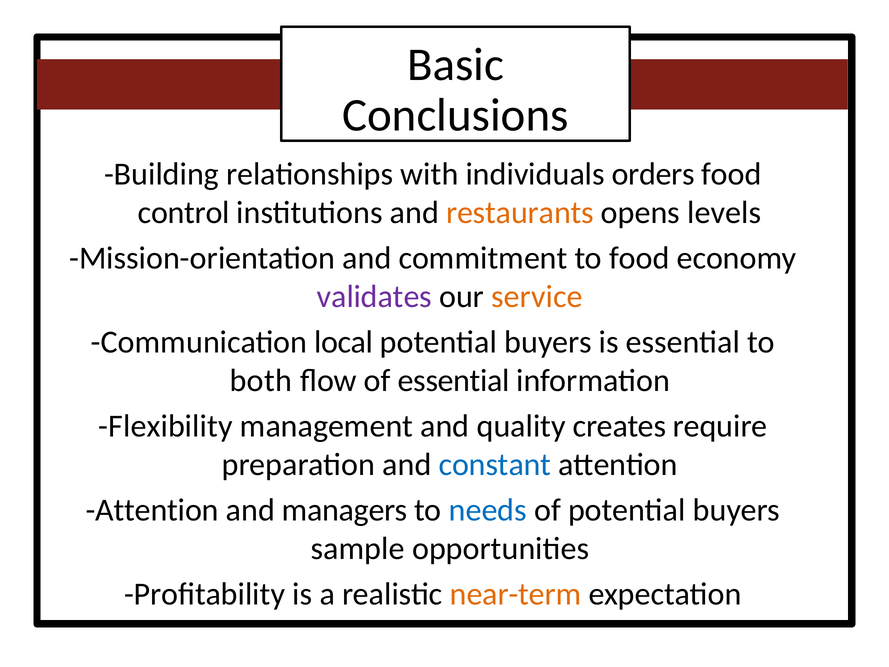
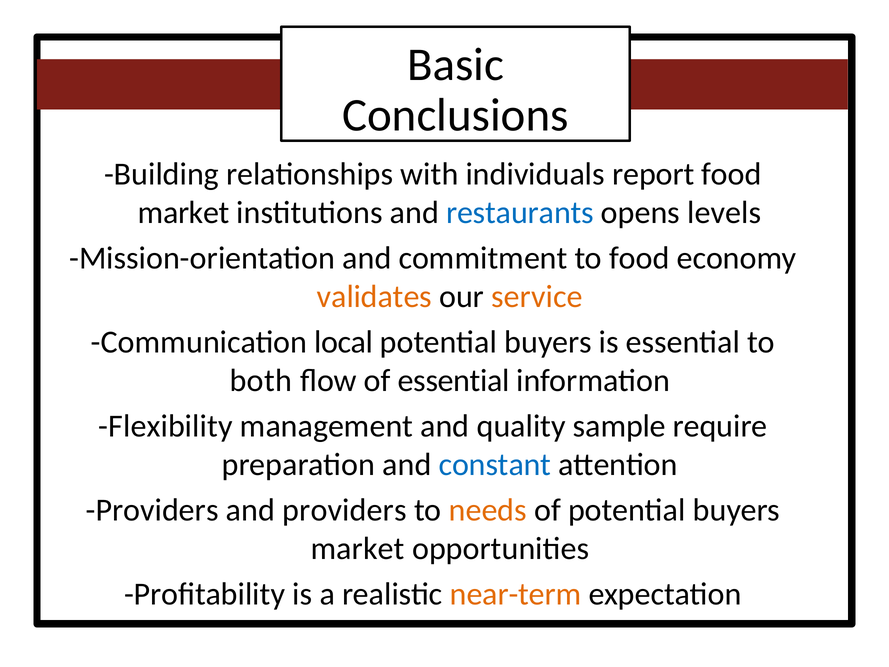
orders: orders -> report (653, 174)
control: control -> market (184, 213)
restaurants colour: orange -> blue (520, 213)
validates colour: purple -> orange (374, 296)
creates: creates -> sample (619, 426)
Attention: Attention -> Providers (152, 510)
and managers: managers -> providers (344, 510)
needs colour: blue -> orange (488, 510)
sample: sample -> market (358, 548)
